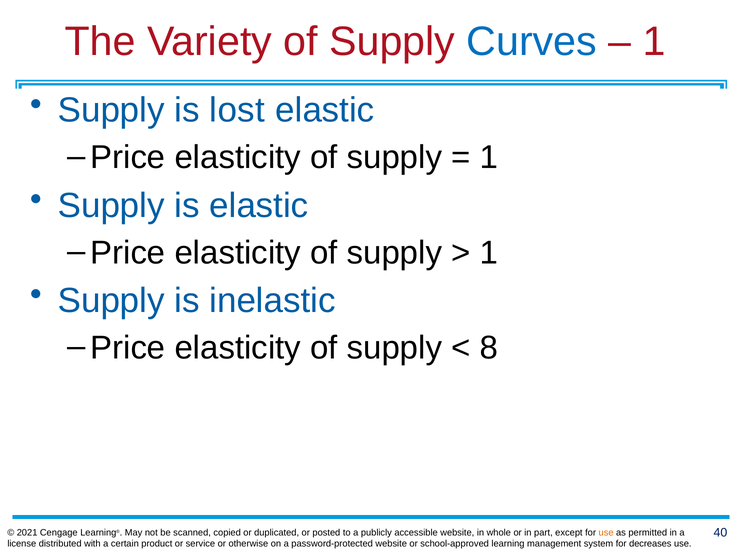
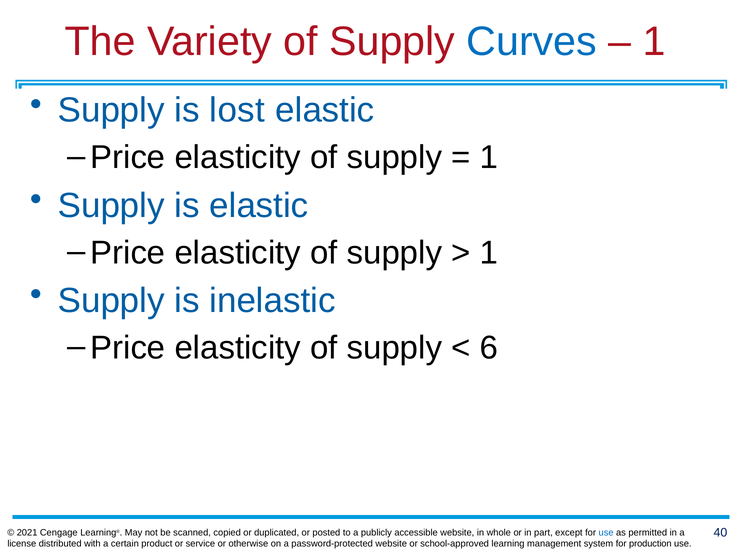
8: 8 -> 6 (489, 348)
use colour: orange -> blue (606, 533)
decreases: decreases -> production (650, 544)
